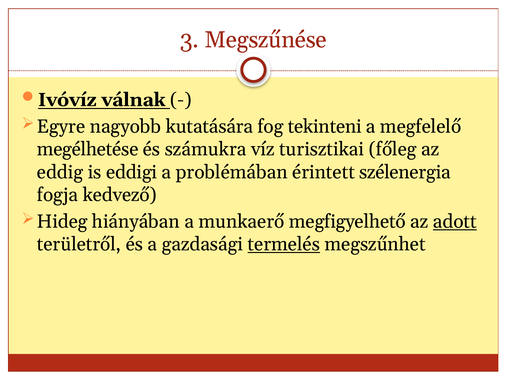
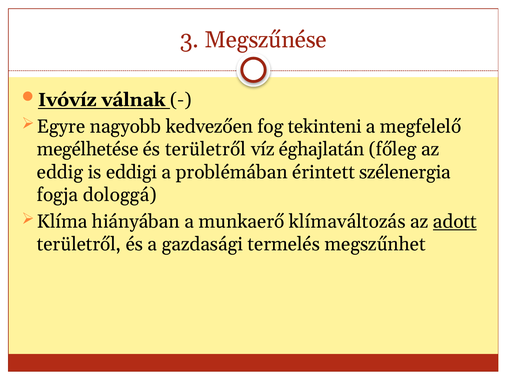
kutatására: kutatására -> kedvezően (209, 127)
és számukra: számukra -> területről (206, 149)
turisztikai: turisztikai -> éghajlatán (322, 149)
kedvező: kedvező -> dologgá (120, 195)
Hideg: Hideg -> Klíma (62, 222)
megfigyelhető: megfigyelhető -> klímaváltozás (347, 222)
termelés underline: present -> none (284, 245)
